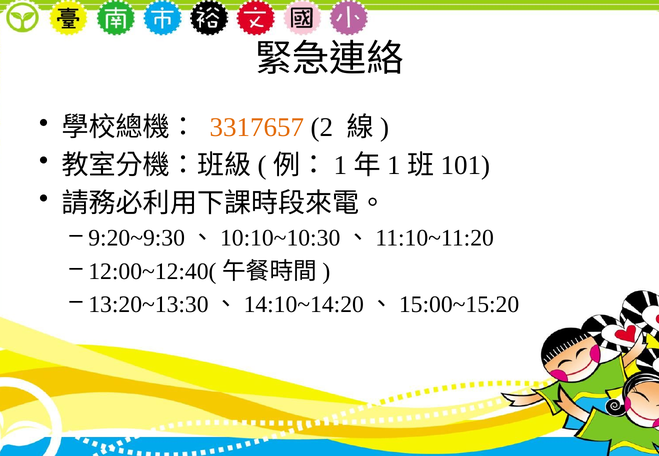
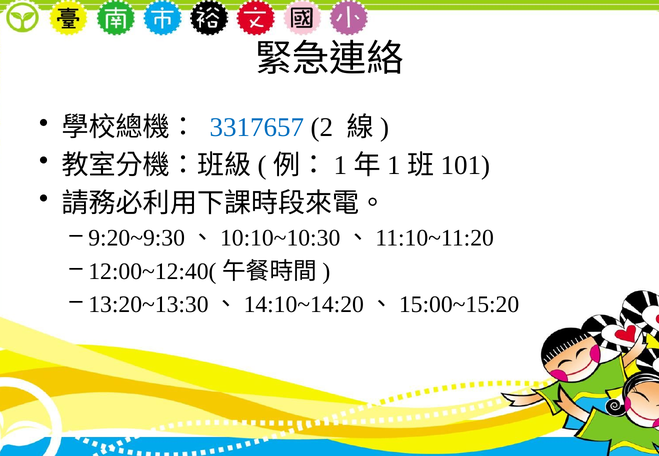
3317657 colour: orange -> blue (257, 128)
